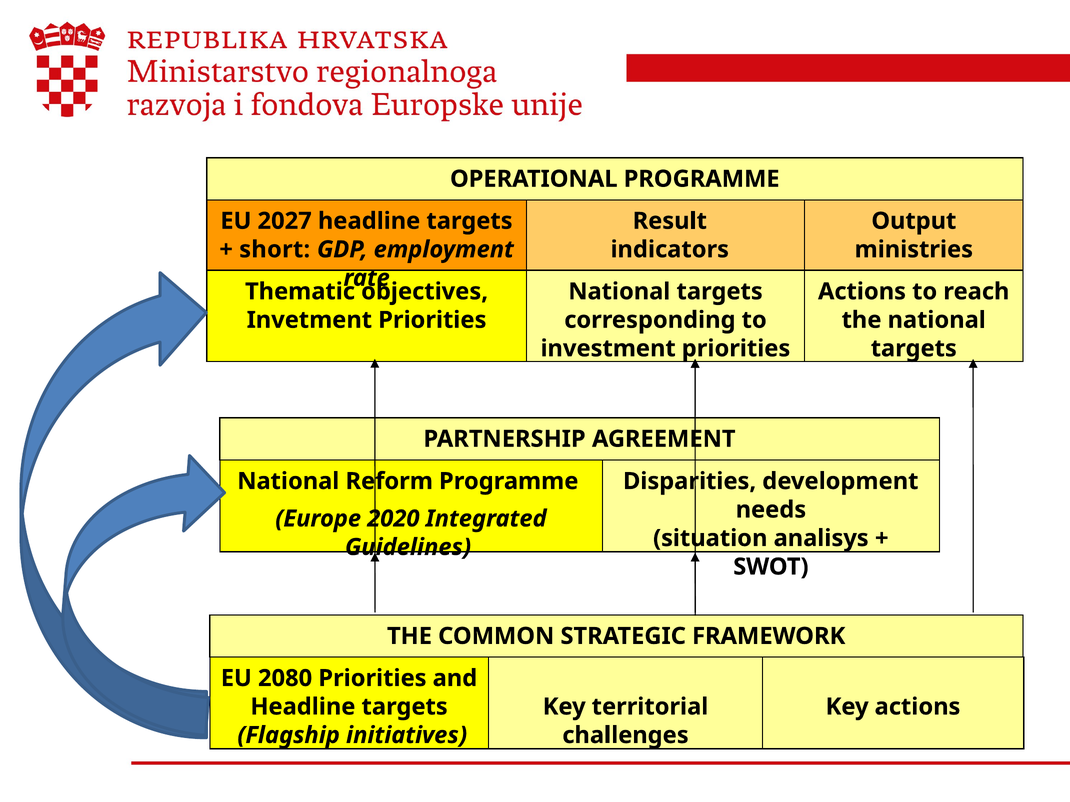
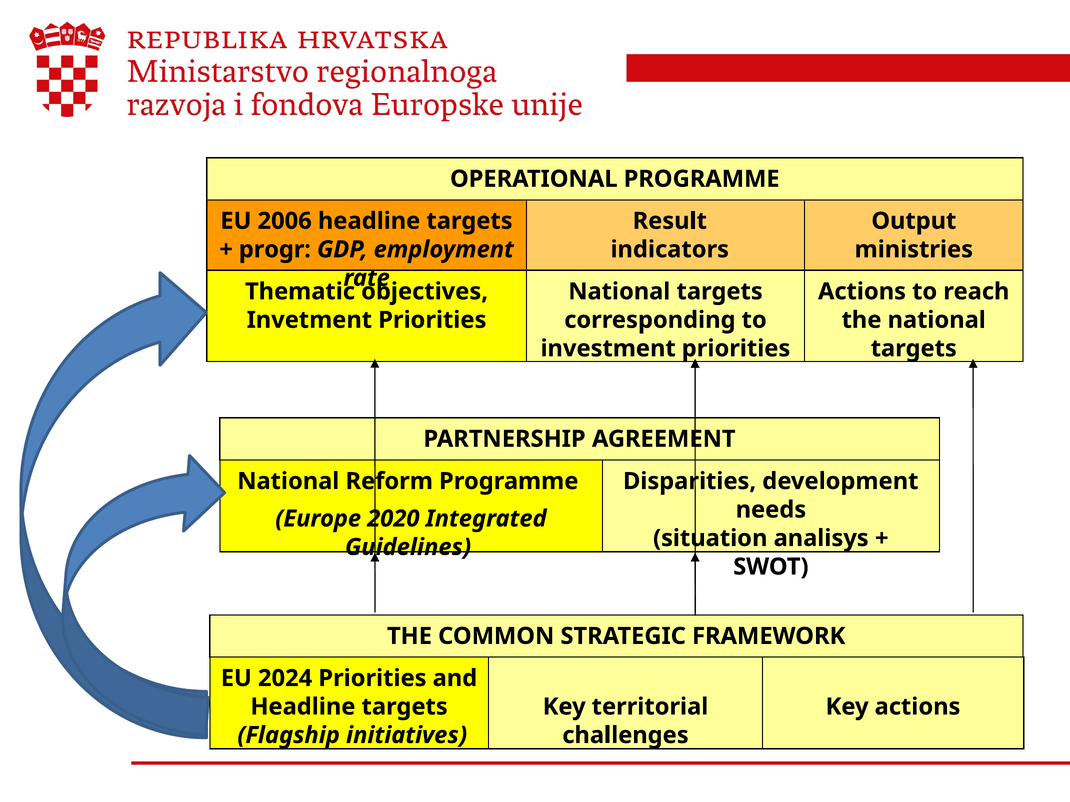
2027: 2027 -> 2006 (285, 221)
short: short -> progr (275, 250)
2080: 2080 -> 2024 (285, 679)
